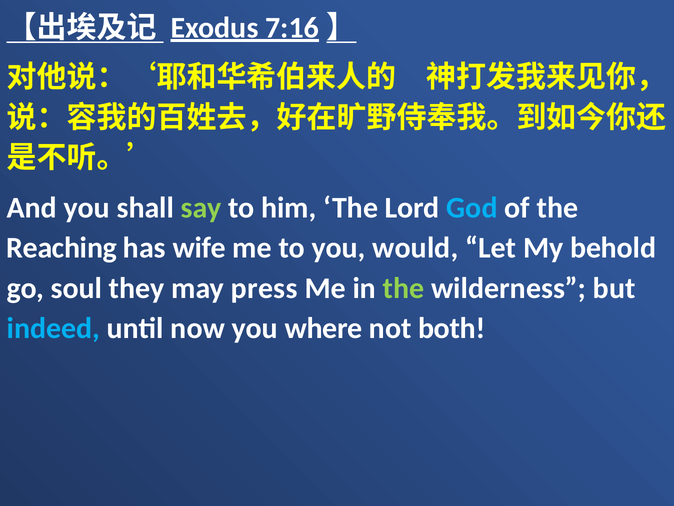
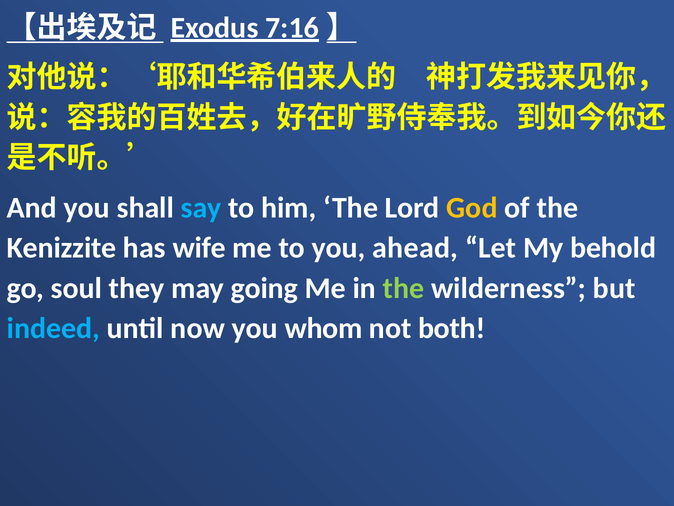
say colour: light green -> light blue (201, 207)
God colour: light blue -> yellow (472, 207)
Reaching: Reaching -> Kenizzite (62, 248)
would: would -> ahead (415, 248)
press: press -> going (264, 288)
where: where -> whom (324, 328)
